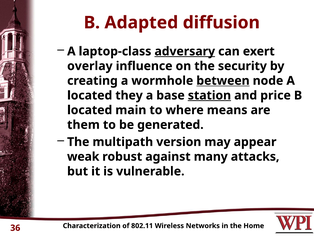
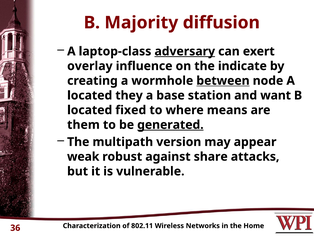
Adapted: Adapted -> Majority (141, 23)
security: security -> indicate (242, 66)
station underline: present -> none (209, 95)
price: price -> want (276, 95)
main: main -> fixed (131, 110)
generated underline: none -> present (170, 125)
many: many -> share (211, 156)
